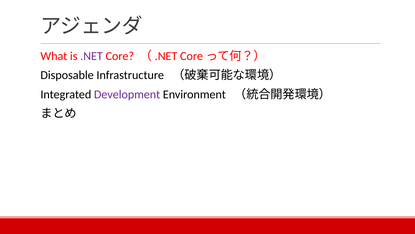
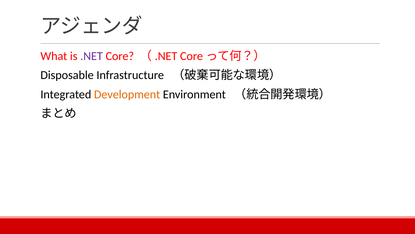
Development colour: purple -> orange (127, 94)
